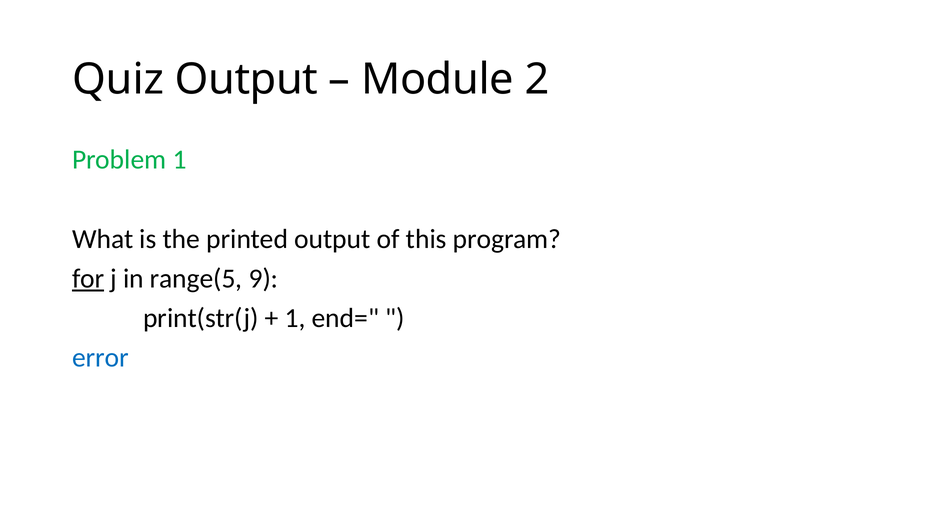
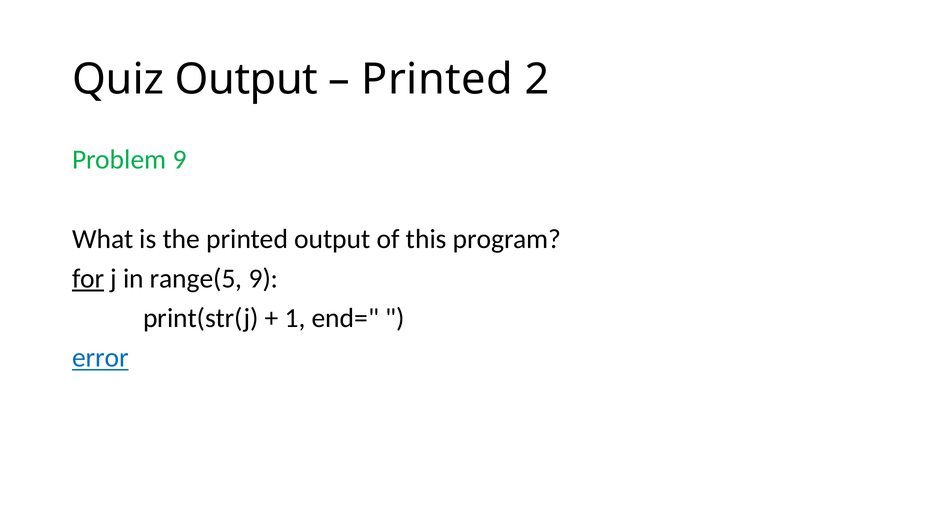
Module: Module -> Printed (437, 79)
Problem 1: 1 -> 9 (180, 160)
error underline: none -> present (100, 358)
